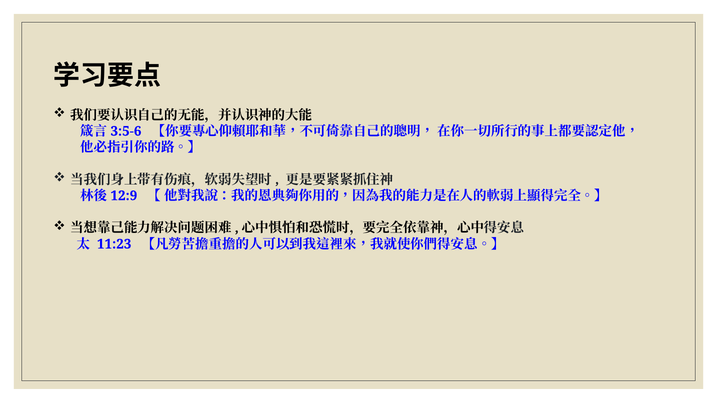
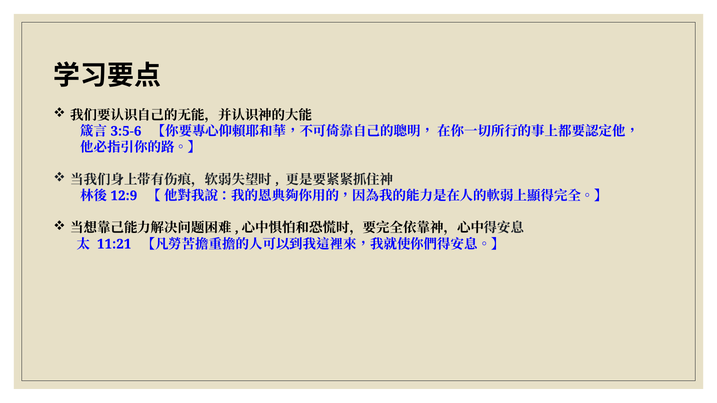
11:23: 11:23 -> 11:21 (114, 244)
